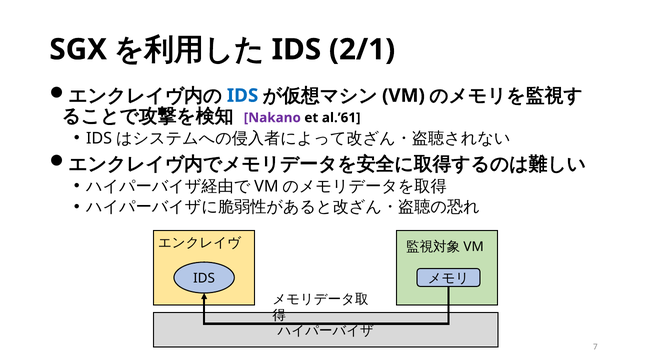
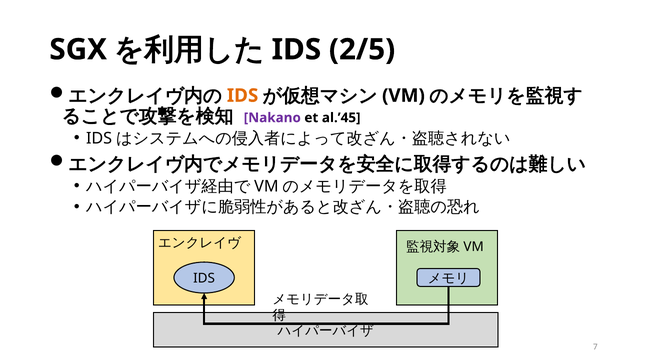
2/1: 2/1 -> 2/5 (362, 50)
IDS colour: blue -> orange (243, 96)
al.’61: al.’61 -> al.’45 (341, 118)
